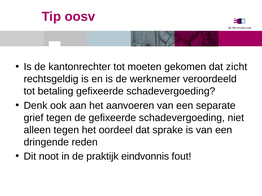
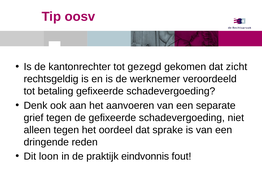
moeten: moeten -> gezegd (144, 67)
noot: noot -> loon (49, 157)
